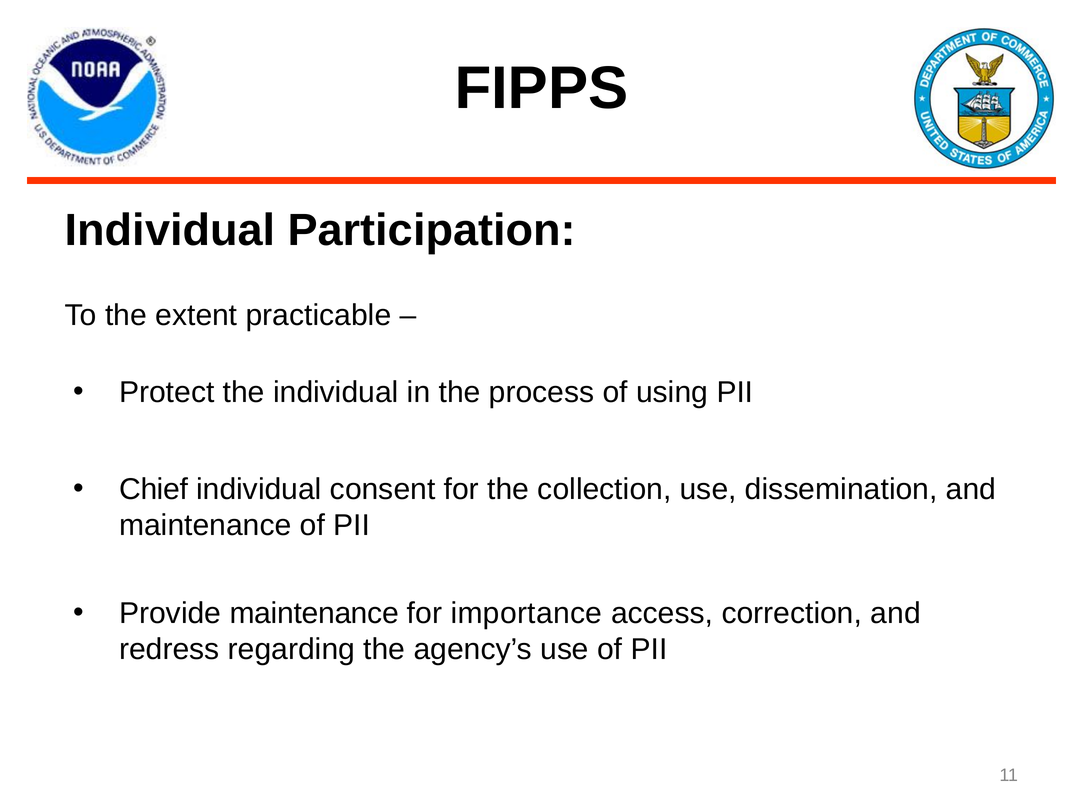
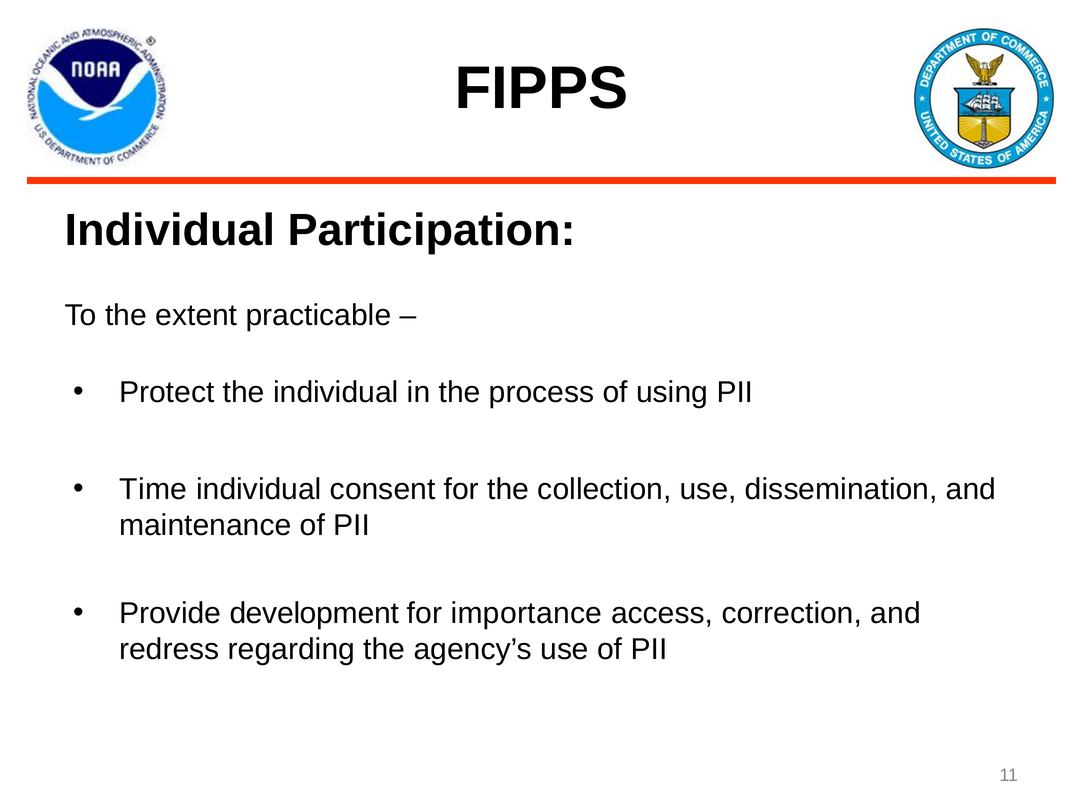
Chief: Chief -> Time (153, 490)
Provide maintenance: maintenance -> development (314, 614)
